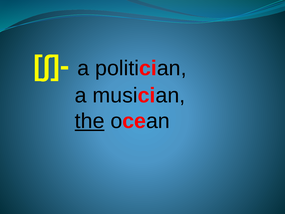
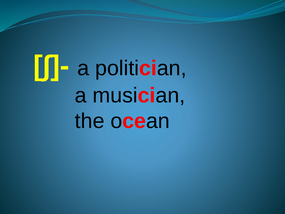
the underline: present -> none (90, 121)
